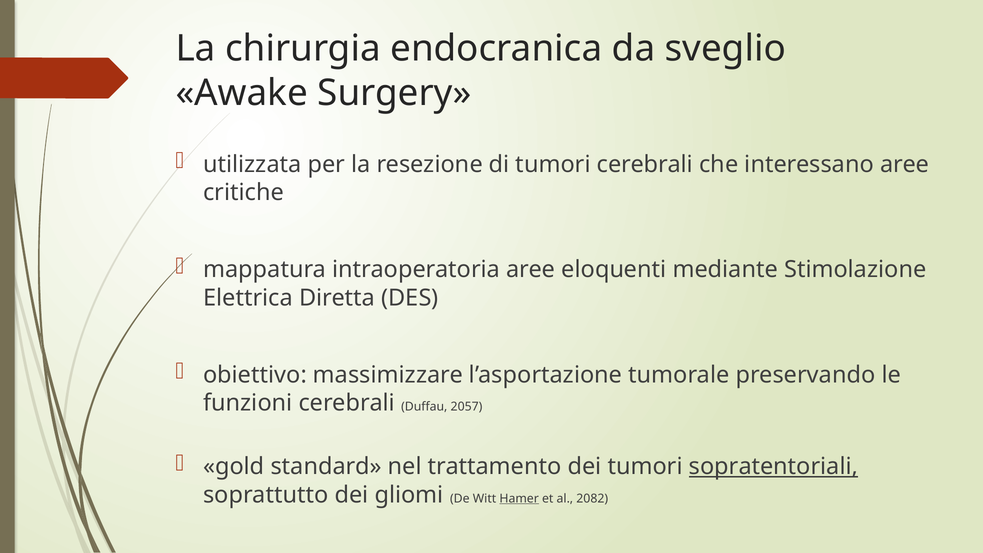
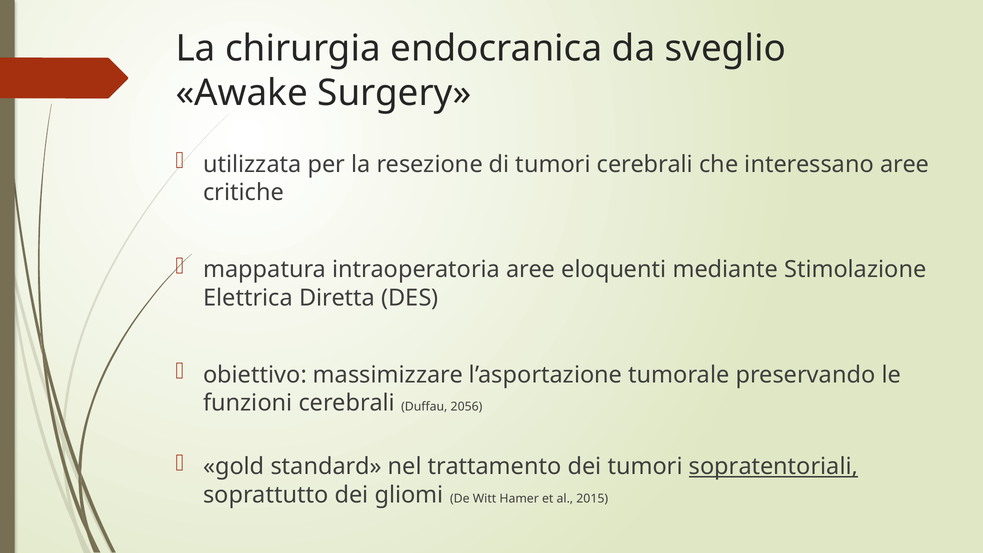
2057: 2057 -> 2056 (466, 407)
Hamer underline: present -> none (519, 498)
2082: 2082 -> 2015 (592, 498)
